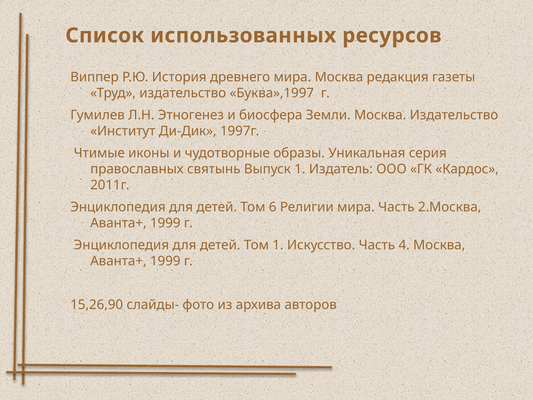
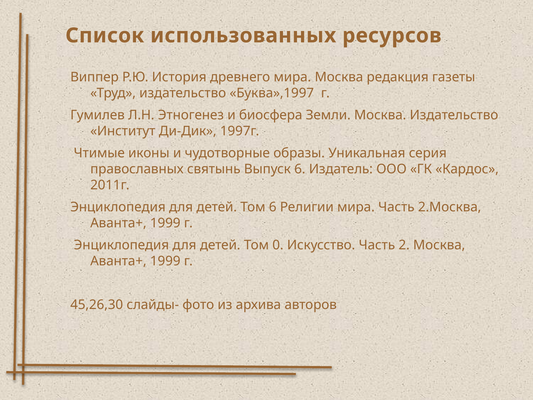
Выпуск 1: 1 -> 6 (300, 169)
Том 1: 1 -> 0 (278, 245)
4: 4 -> 2 (404, 245)
15,26,90: 15,26,90 -> 45,26,30 (97, 305)
